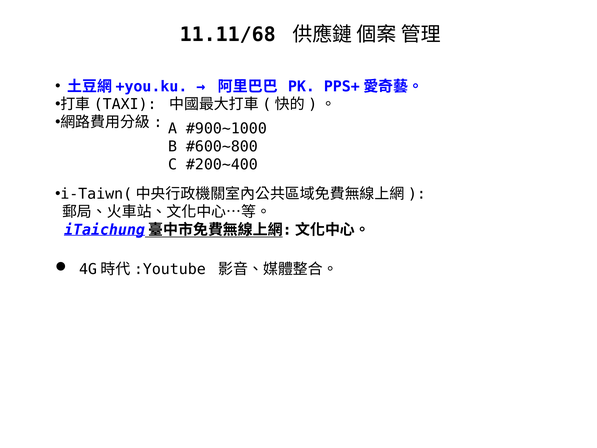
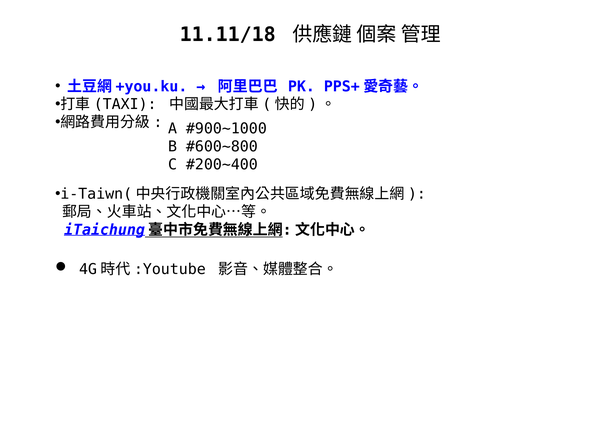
11.11/68: 11.11/68 -> 11.11/18 (228, 35)
